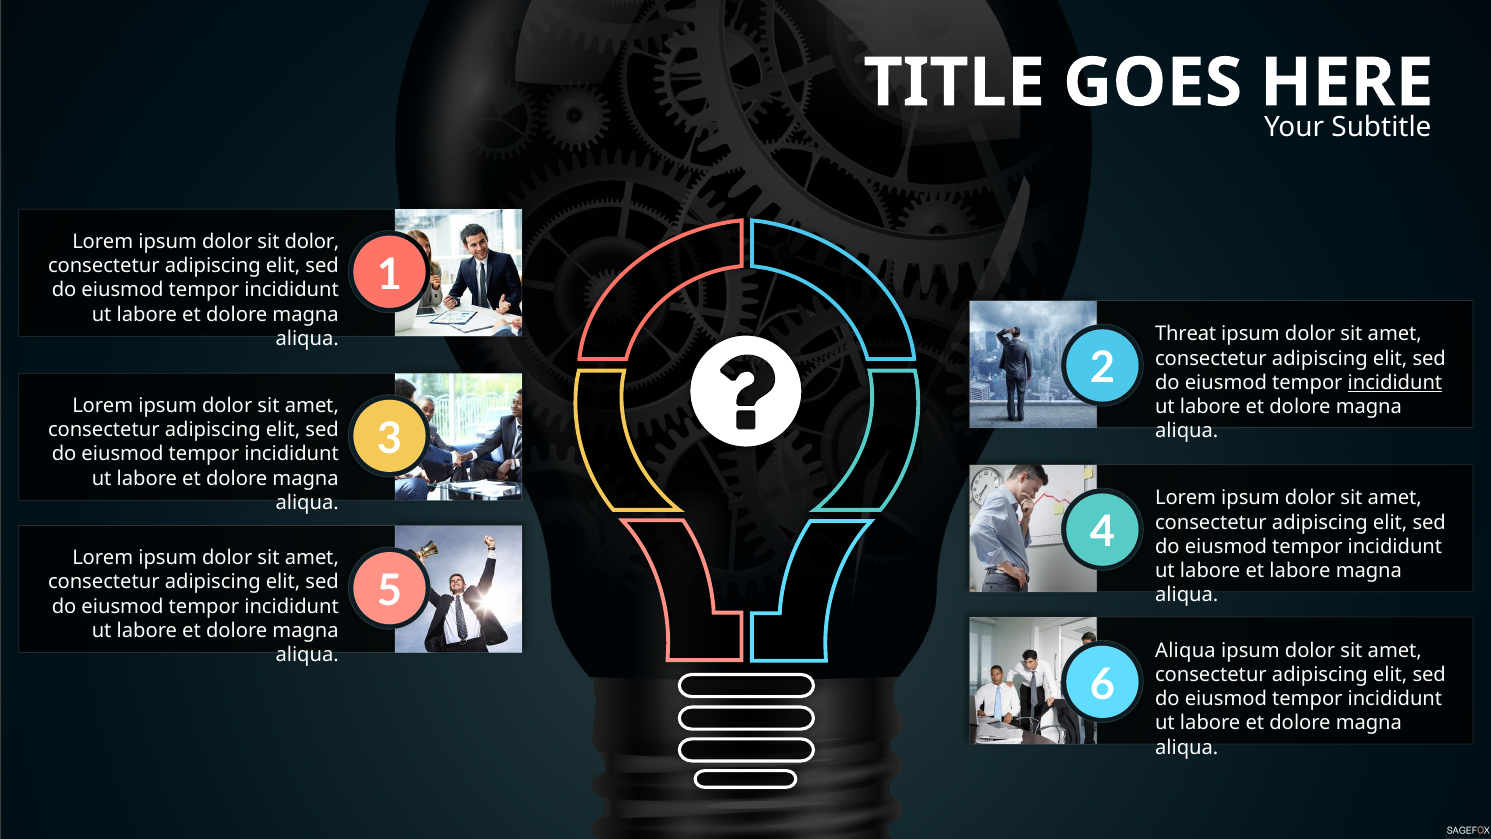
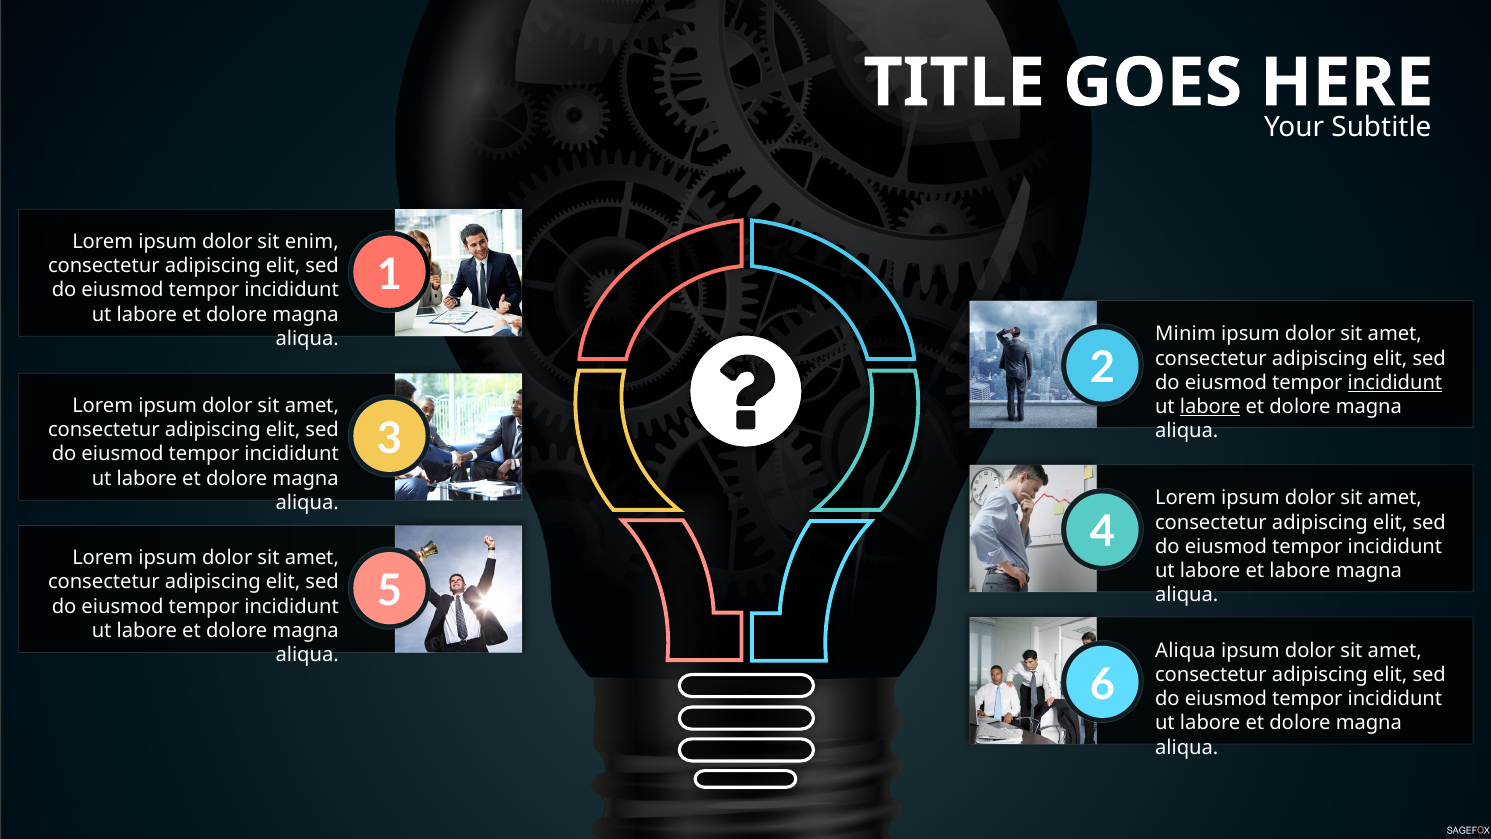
sit dolor: dolor -> enim (312, 242)
Threat: Threat -> Minim (1186, 334)
labore underline: none -> present (1210, 407)
